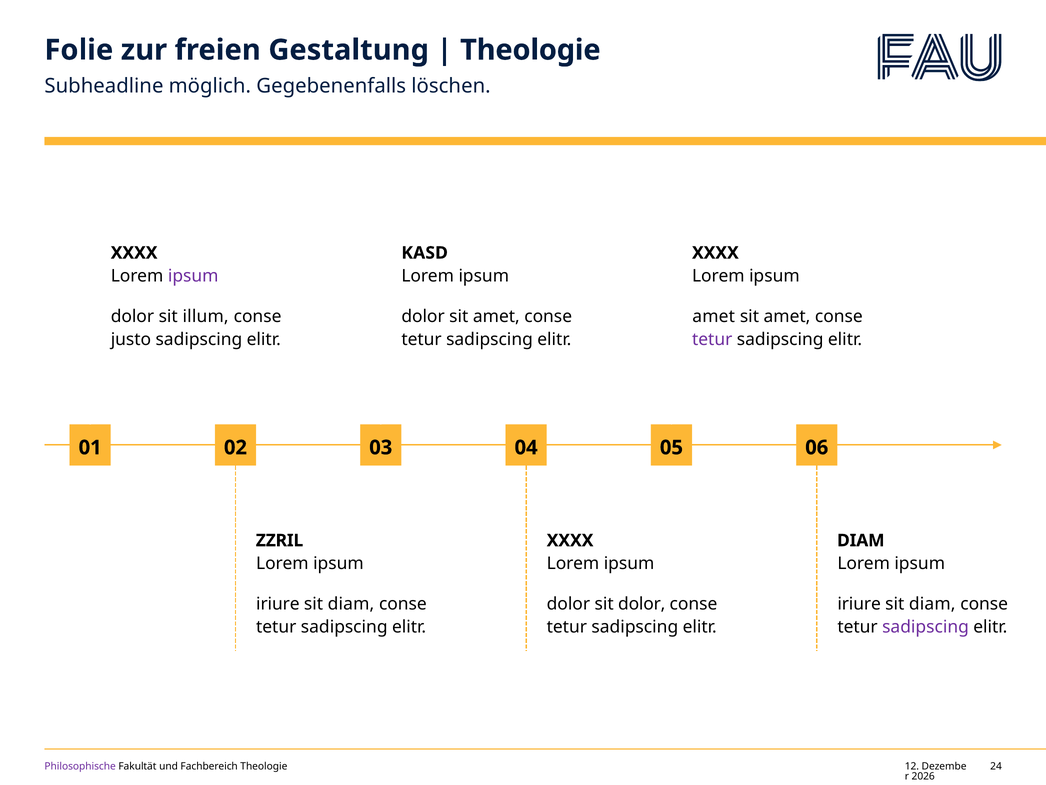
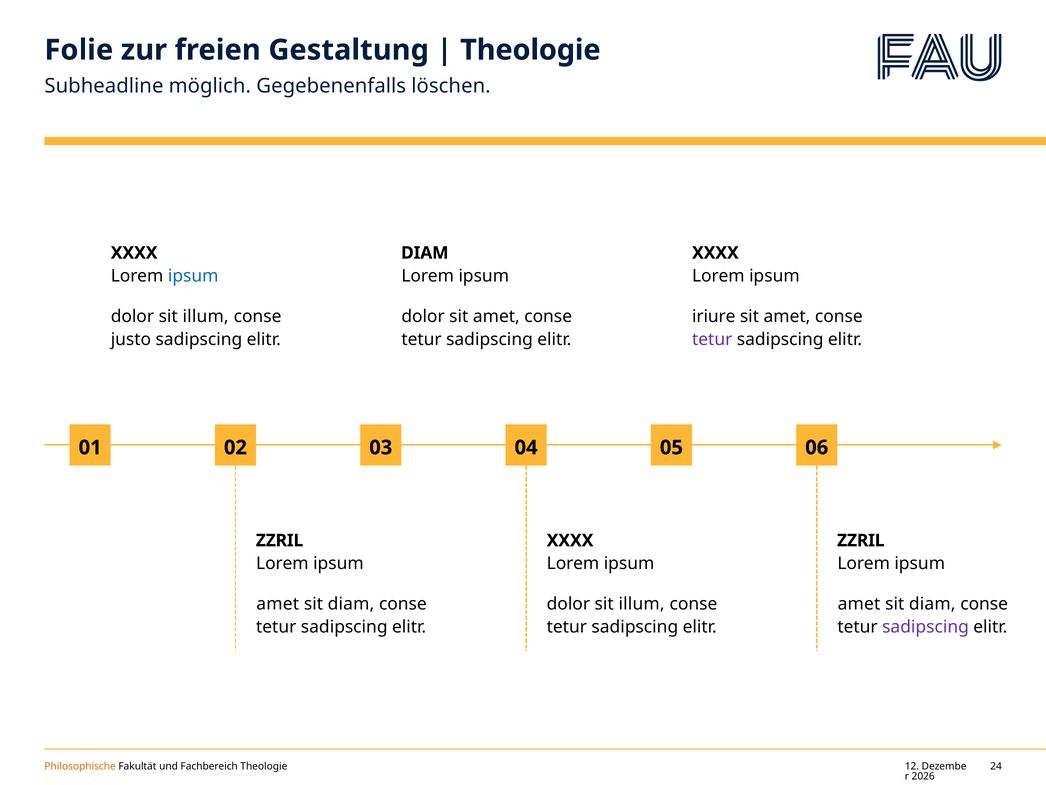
KASD: KASD -> DIAM (425, 253)
ipsum colour: purple -> blue (193, 276)
amet: amet -> iriure (714, 316)
DIAM: DIAM -> ZZRIL (861, 540)
iriure: iriure -> amet (278, 604)
dolor: dolor -> illum (642, 604)
iriure: iriure -> amet (859, 604)
Philosophische colour: purple -> orange (80, 766)
